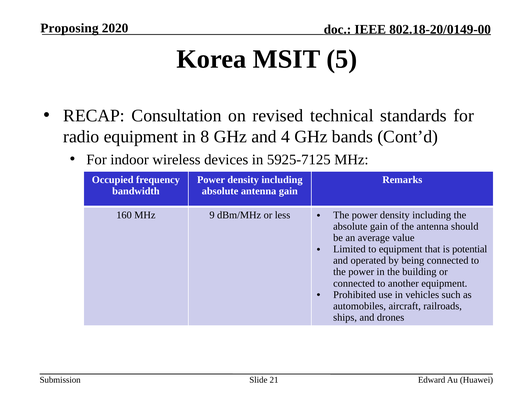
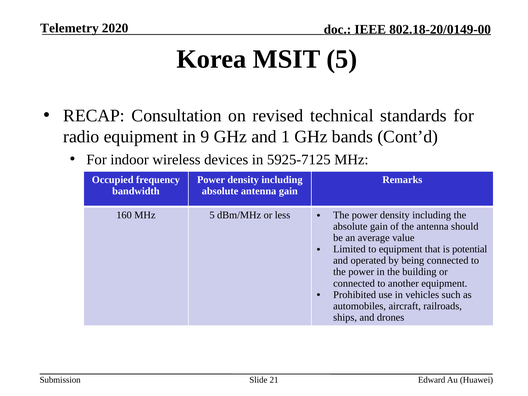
Proposing: Proposing -> Telemetry (69, 28)
8: 8 -> 9 (205, 137)
4: 4 -> 1 (286, 137)
MHz 9: 9 -> 5 (212, 215)
